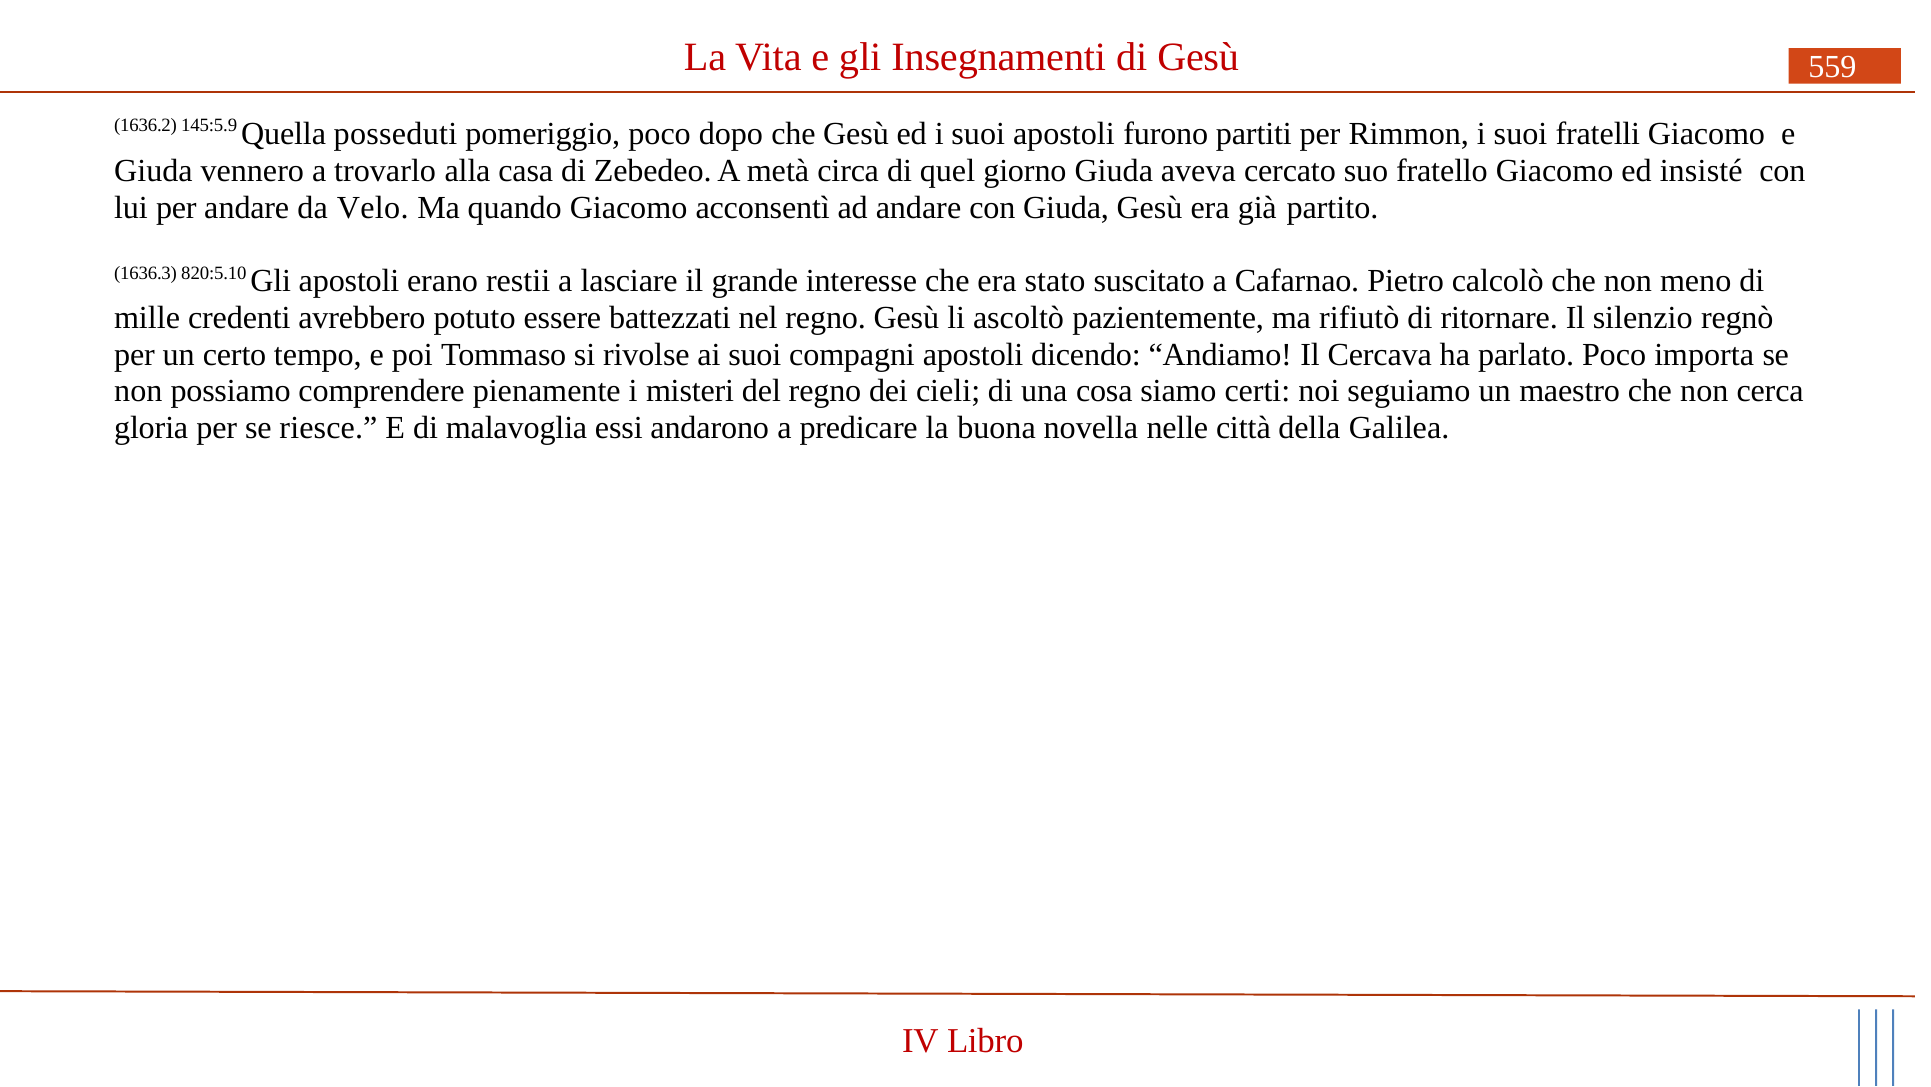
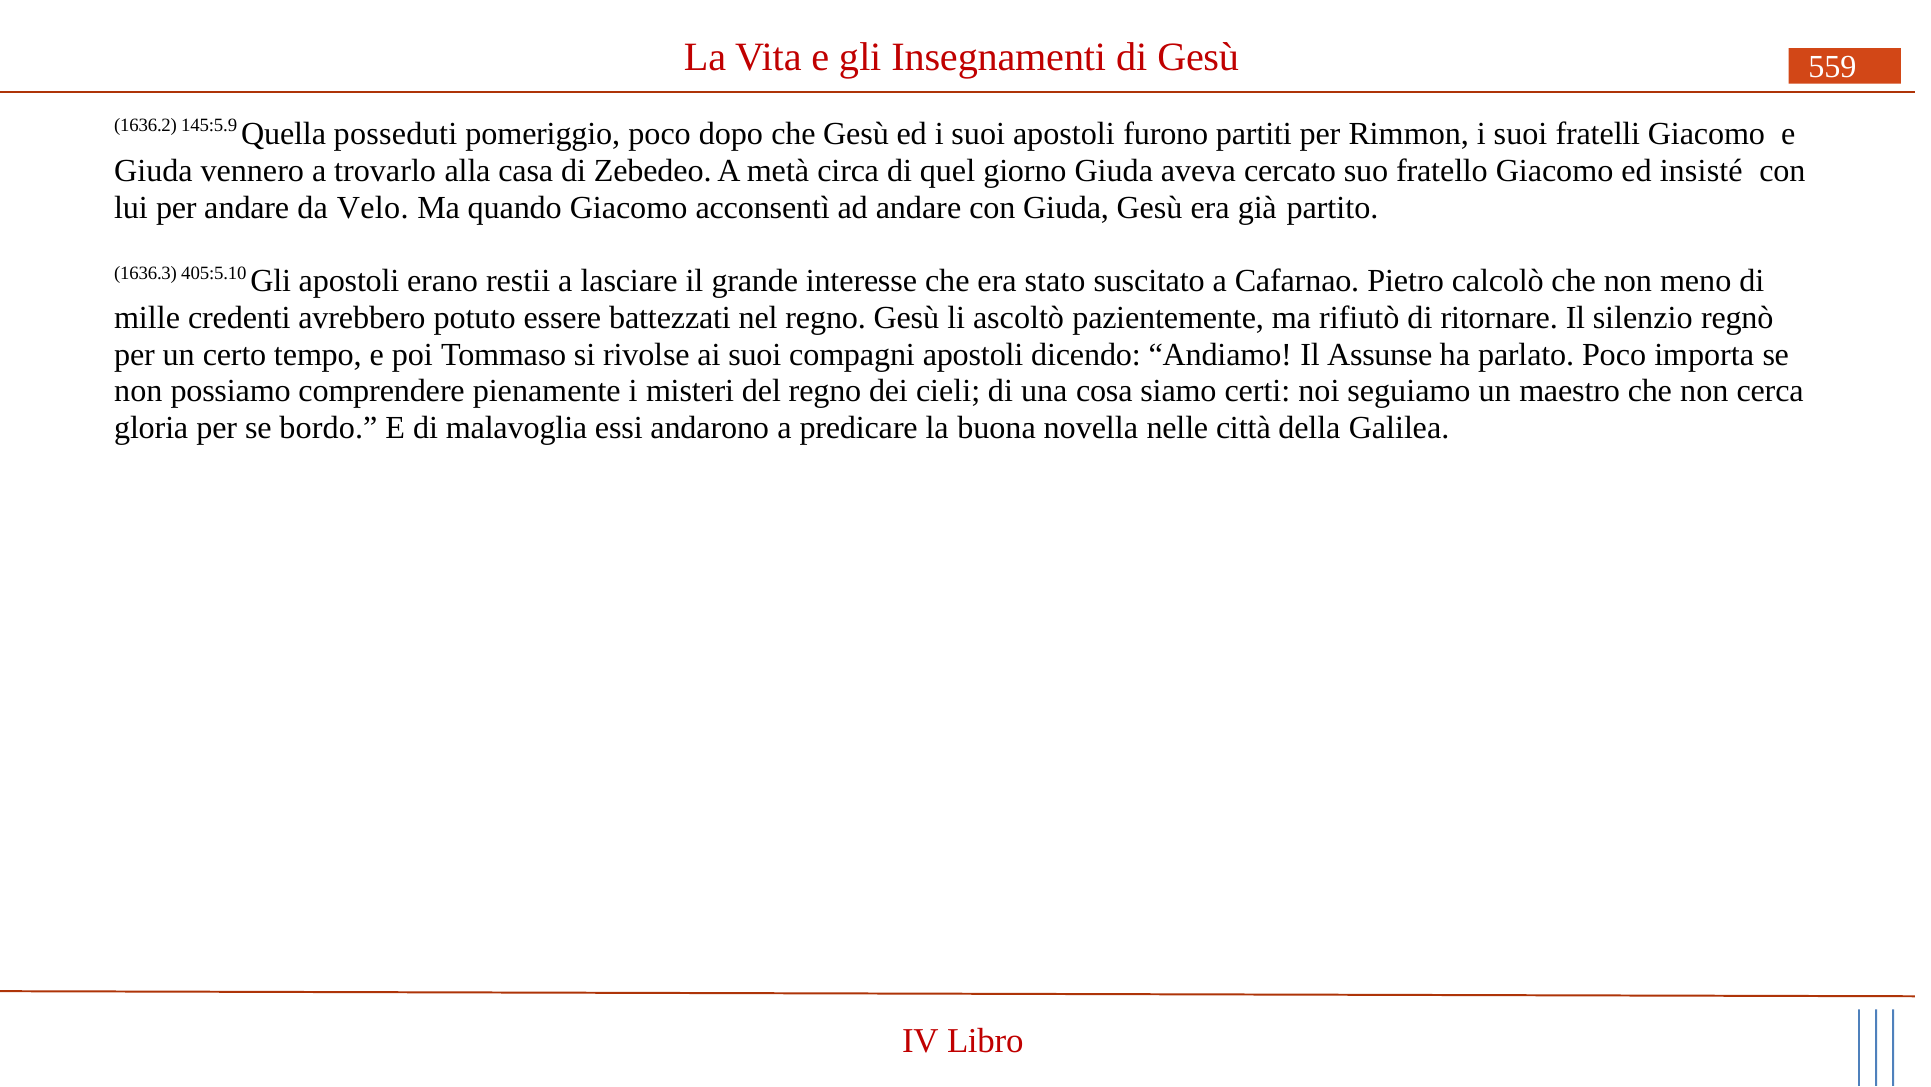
820:5.10: 820:5.10 -> 405:5.10 (214, 273)
Cercava: Cercava -> Assunse (1380, 355)
riesce: riesce -> bordo (328, 428)
